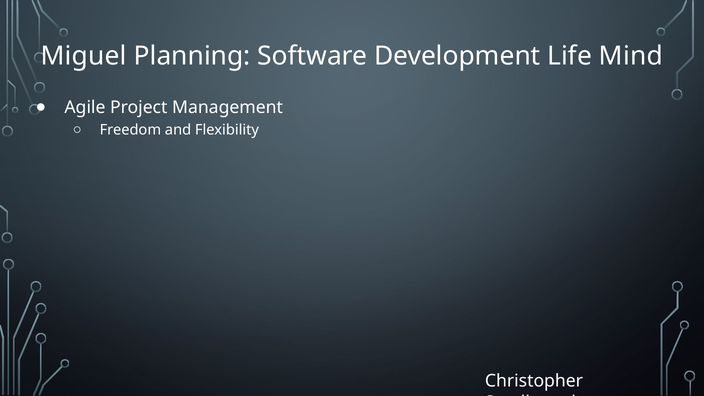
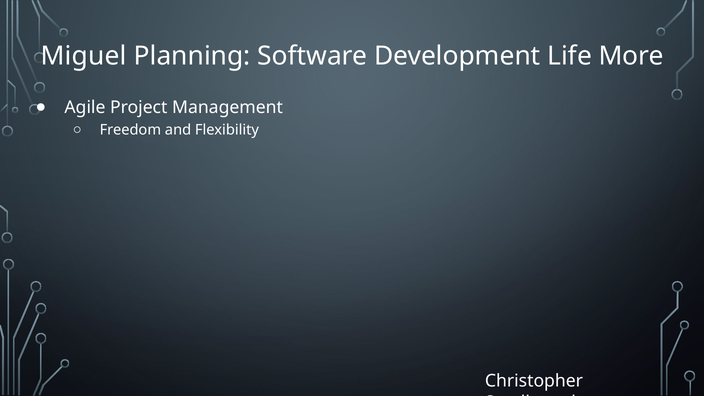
Mind: Mind -> More (631, 56)
